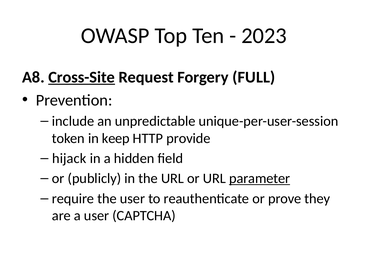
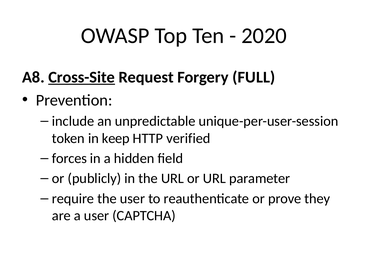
2023: 2023 -> 2020 (264, 36)
provide: provide -> verified (188, 138)
hijack: hijack -> forces (69, 158)
parameter underline: present -> none (260, 179)
